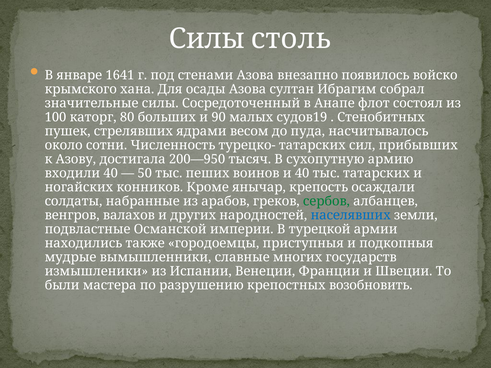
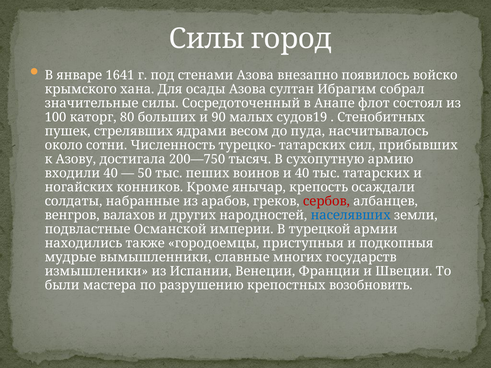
столь: столь -> город (291, 39)
200—950: 200—950 -> 200—750 (197, 159)
сербов colour: green -> red (326, 201)
